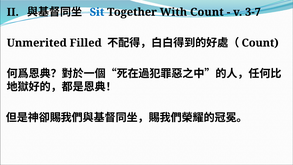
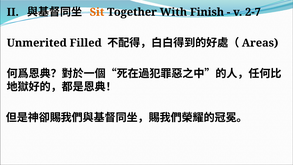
Sit colour: blue -> orange (97, 12)
With Count: Count -> Finish (207, 12)
3-7: 3-7 -> 2-7 (253, 12)
Count: Count -> Areas (260, 43)
